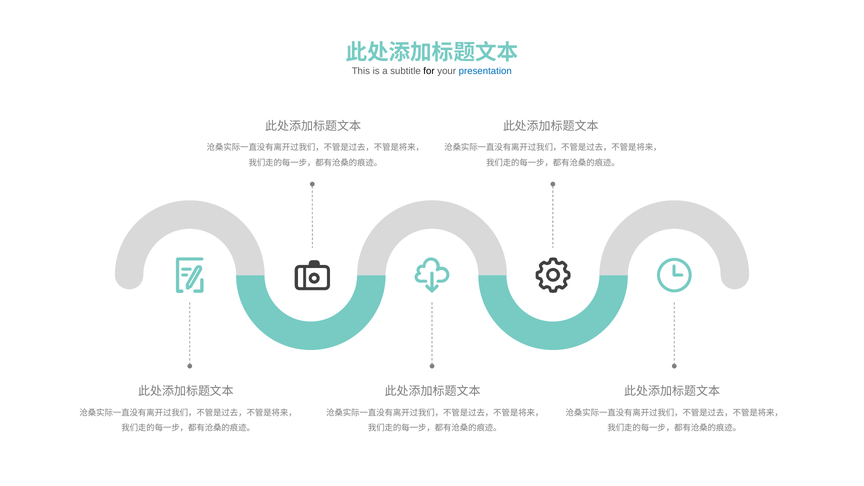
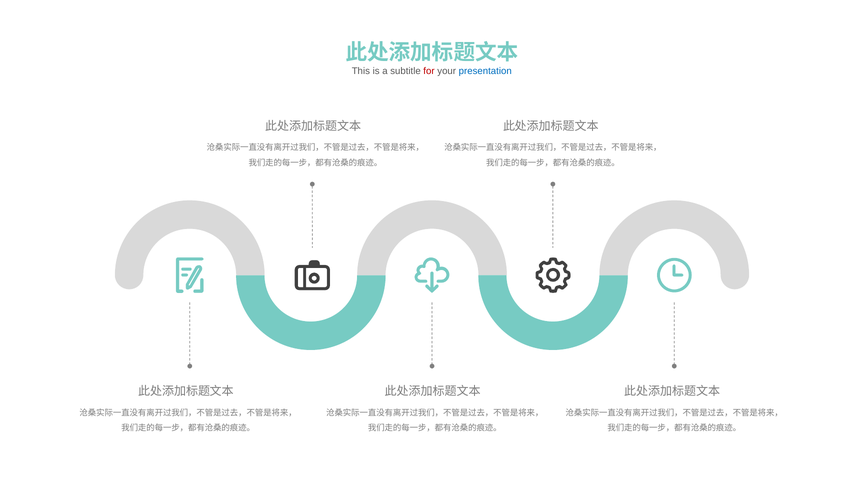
for colour: black -> red (429, 71)
